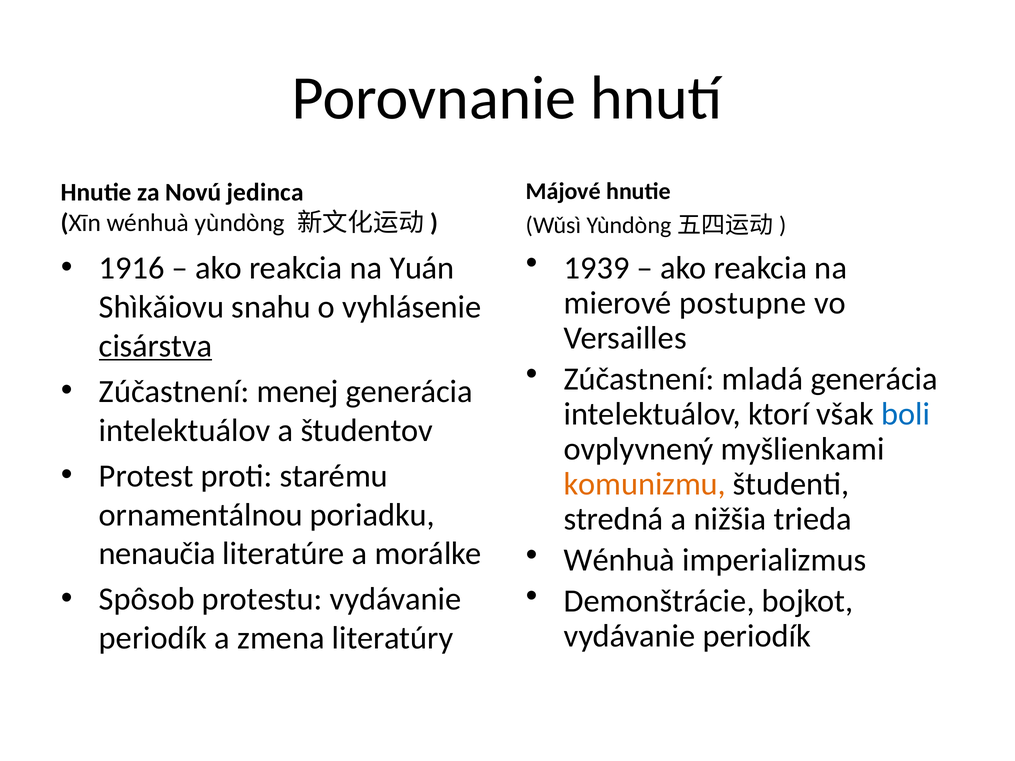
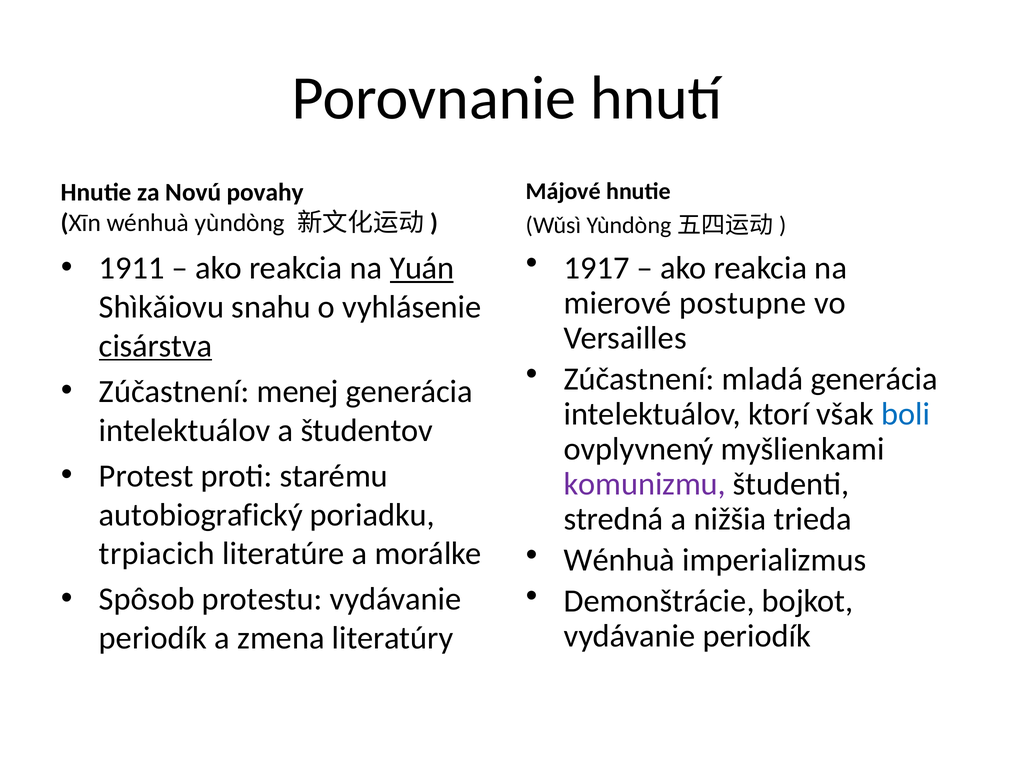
jedinca: jedinca -> povahy (265, 192)
1939: 1939 -> 1917 (597, 268)
1916: 1916 -> 1911 (132, 268)
Yuán underline: none -> present (422, 268)
komunizmu colour: orange -> purple (645, 484)
ornamentálnou: ornamentálnou -> autobiografický (201, 515)
nenaučia: nenaučia -> trpiacich (157, 554)
